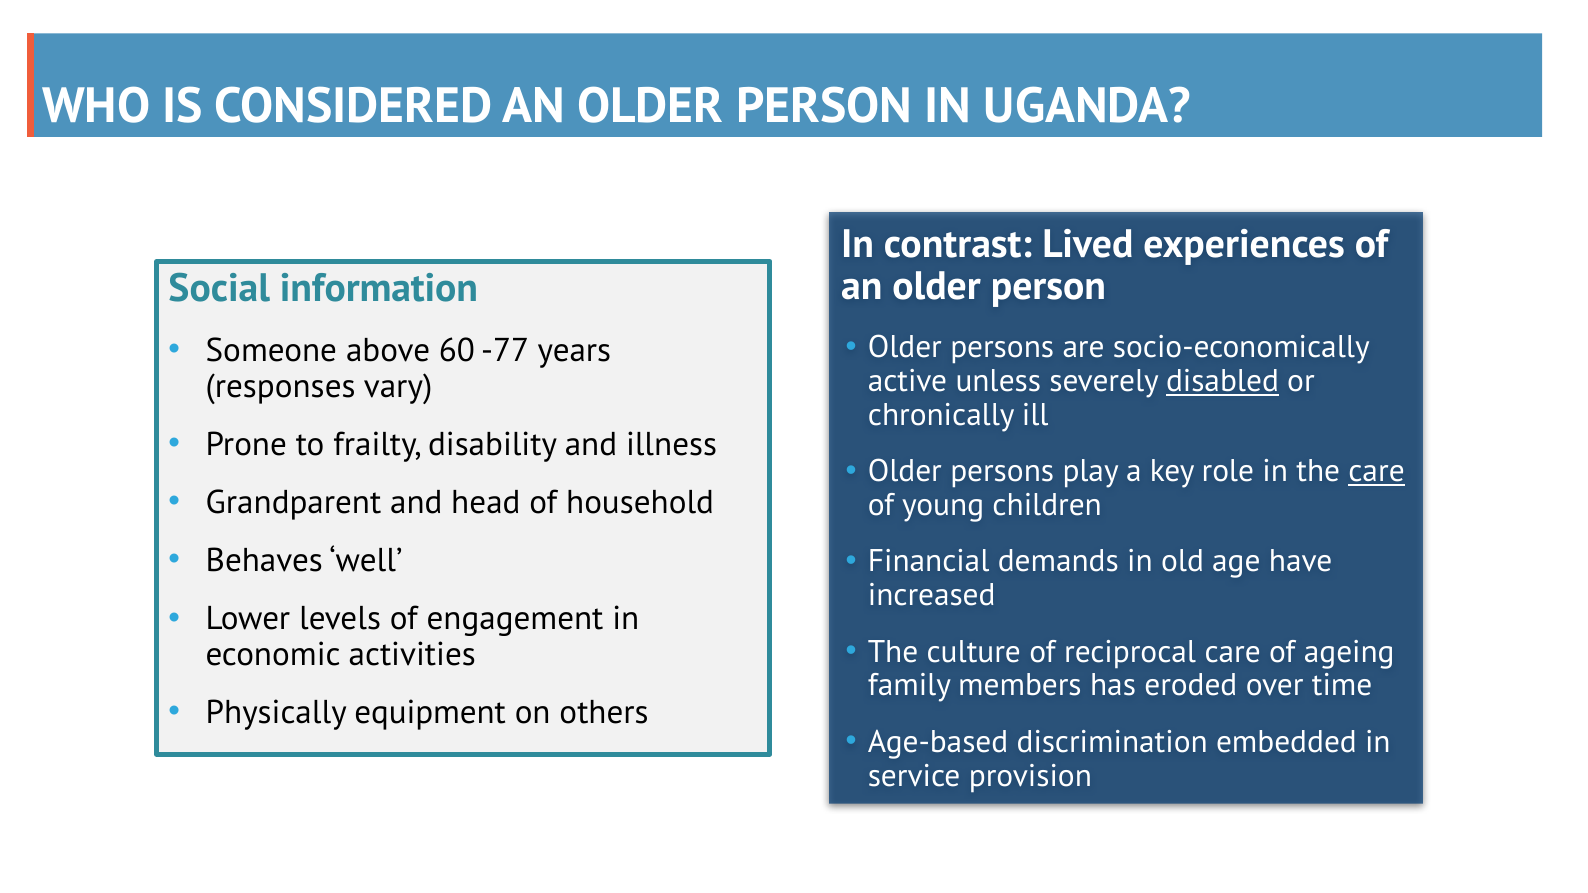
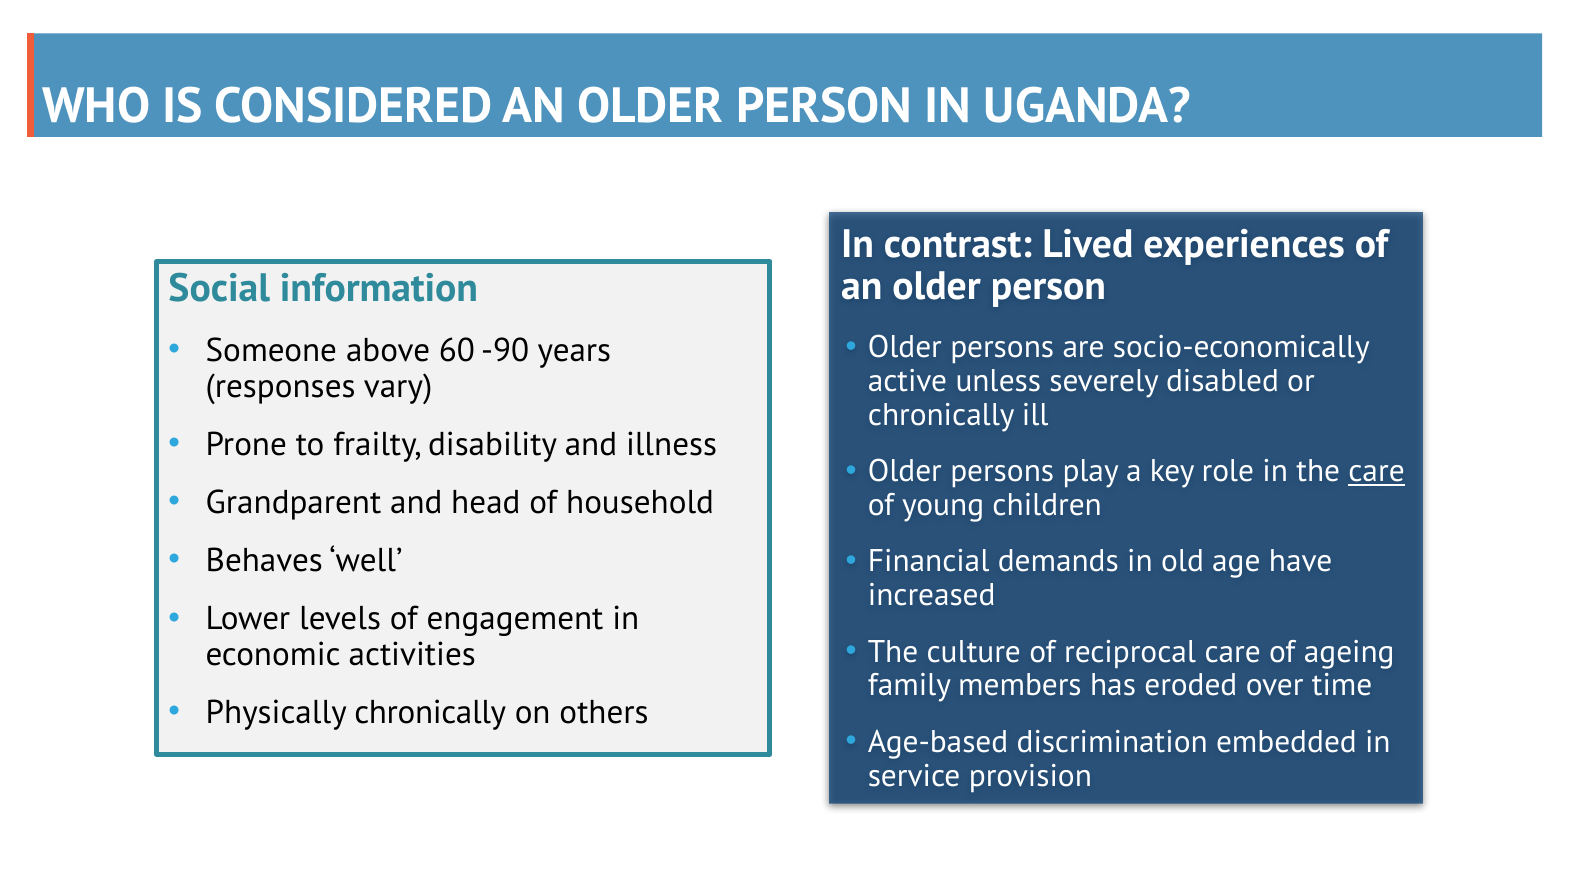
-77: -77 -> -90 (505, 350)
disabled underline: present -> none (1222, 382)
Physically equipment: equipment -> chronically (430, 713)
